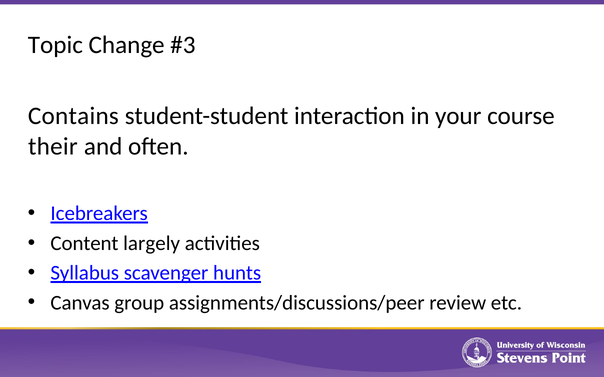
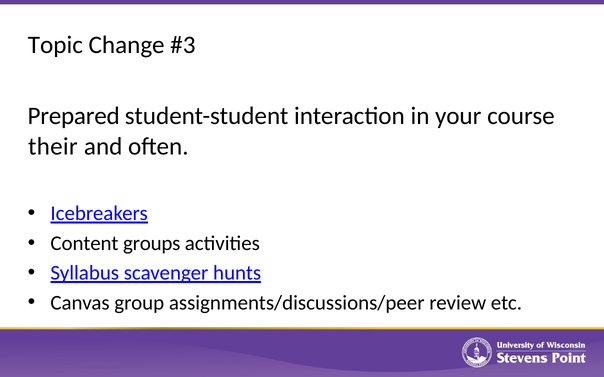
Contains: Contains -> Prepared (74, 116)
largely: largely -> groups (152, 244)
